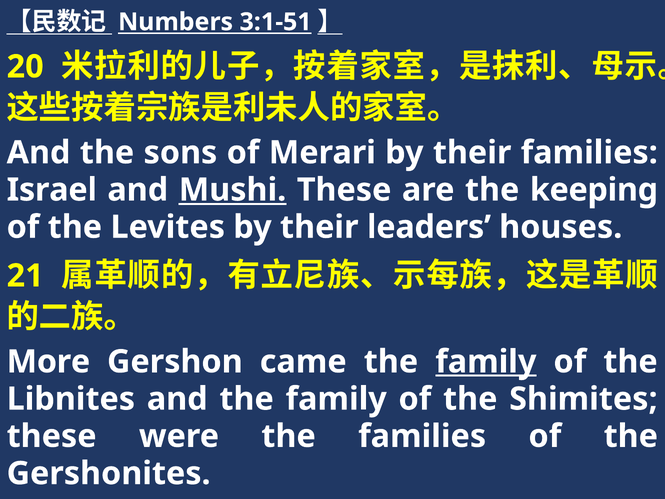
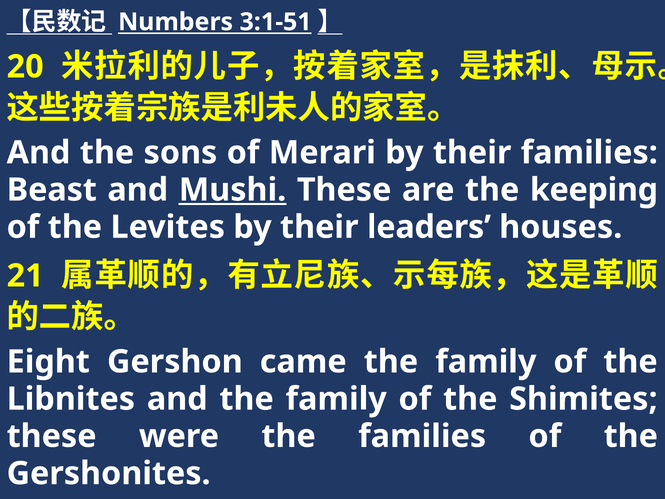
Israel: Israel -> Beast (52, 190)
More: More -> Eight (48, 362)
family underline: present -> none (486, 362)
